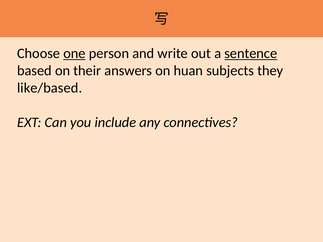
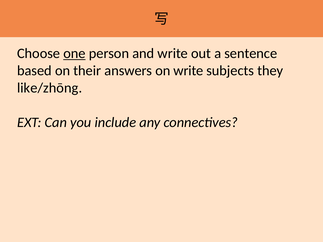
sentence underline: present -> none (251, 53)
on huan: huan -> write (188, 71)
like/based: like/based -> like/zhōng (50, 88)
